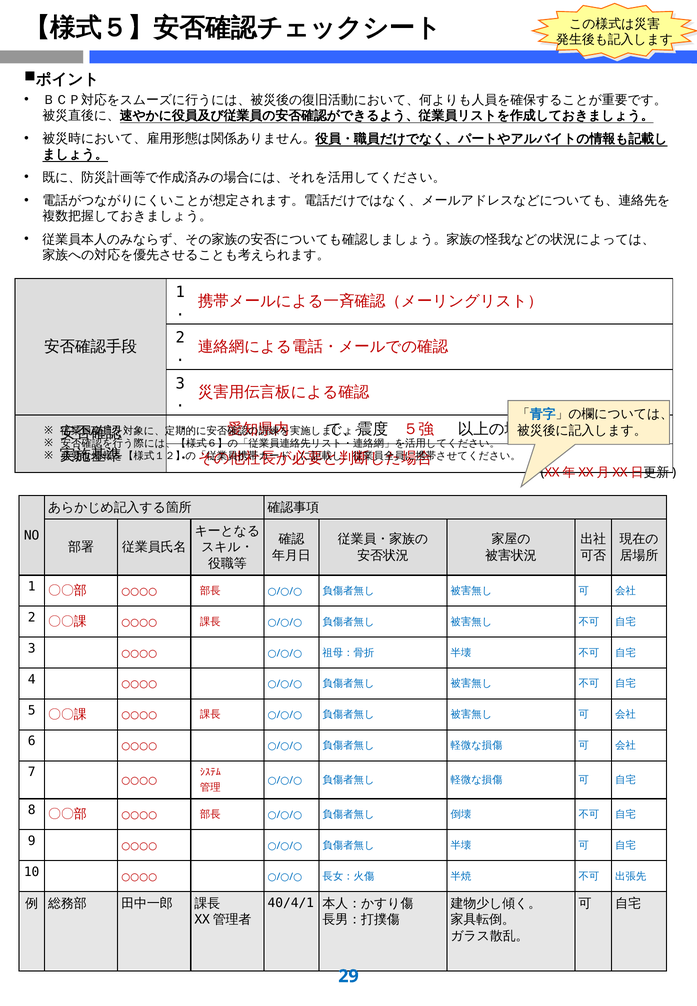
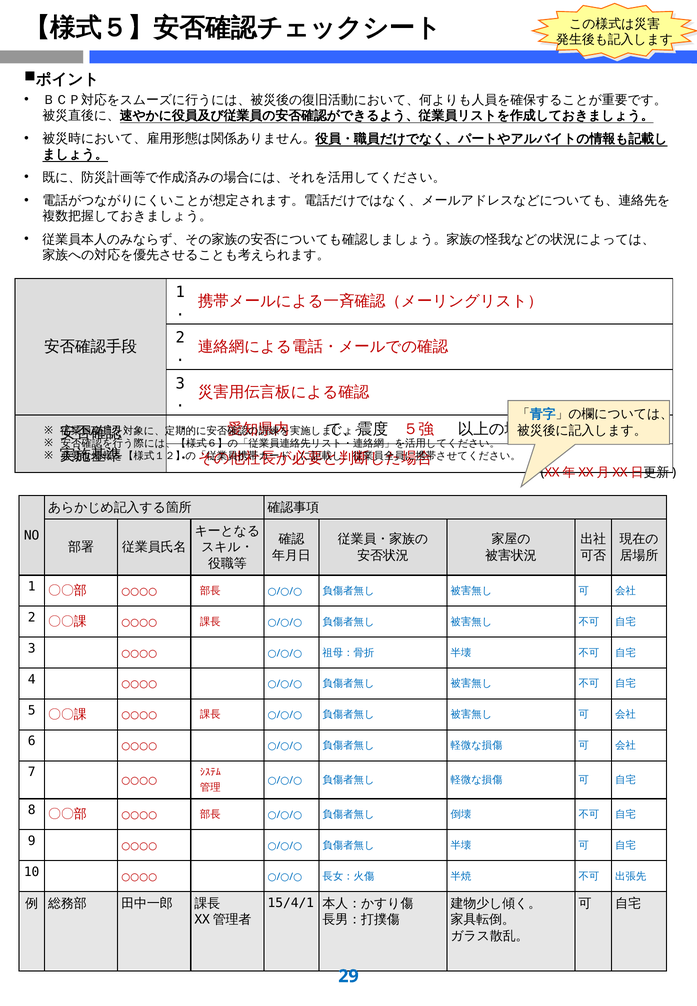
40/4/1: 40/4/1 -> 15/4/1 (291, 904)
